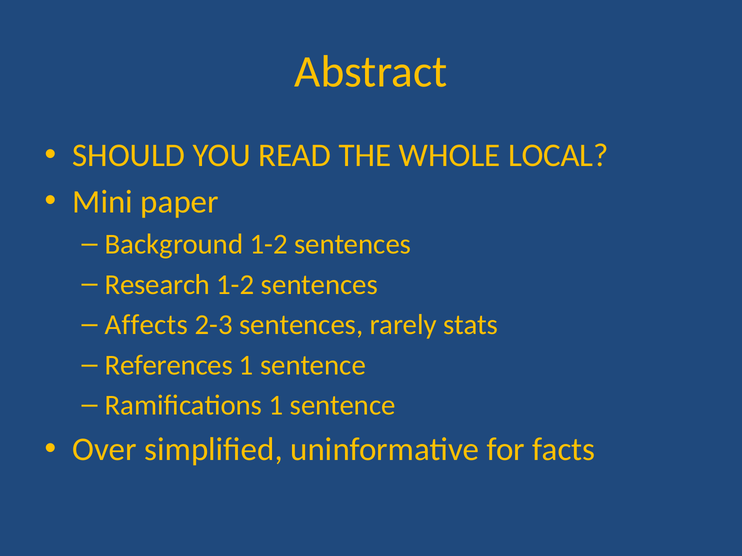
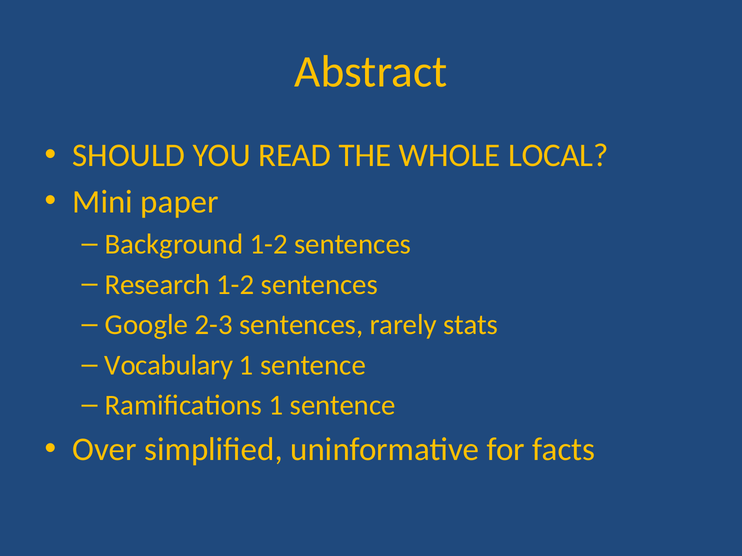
Affects: Affects -> Google (146, 325)
References: References -> Vocabulary (169, 365)
